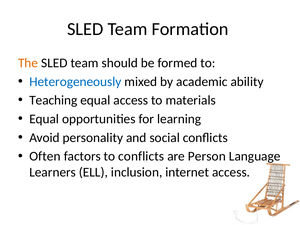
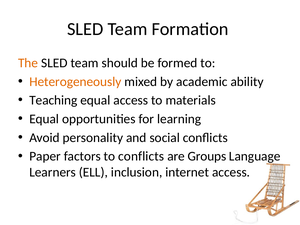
Heterogeneously colour: blue -> orange (75, 82)
Often: Often -> Paper (45, 156)
Person: Person -> Groups (207, 156)
